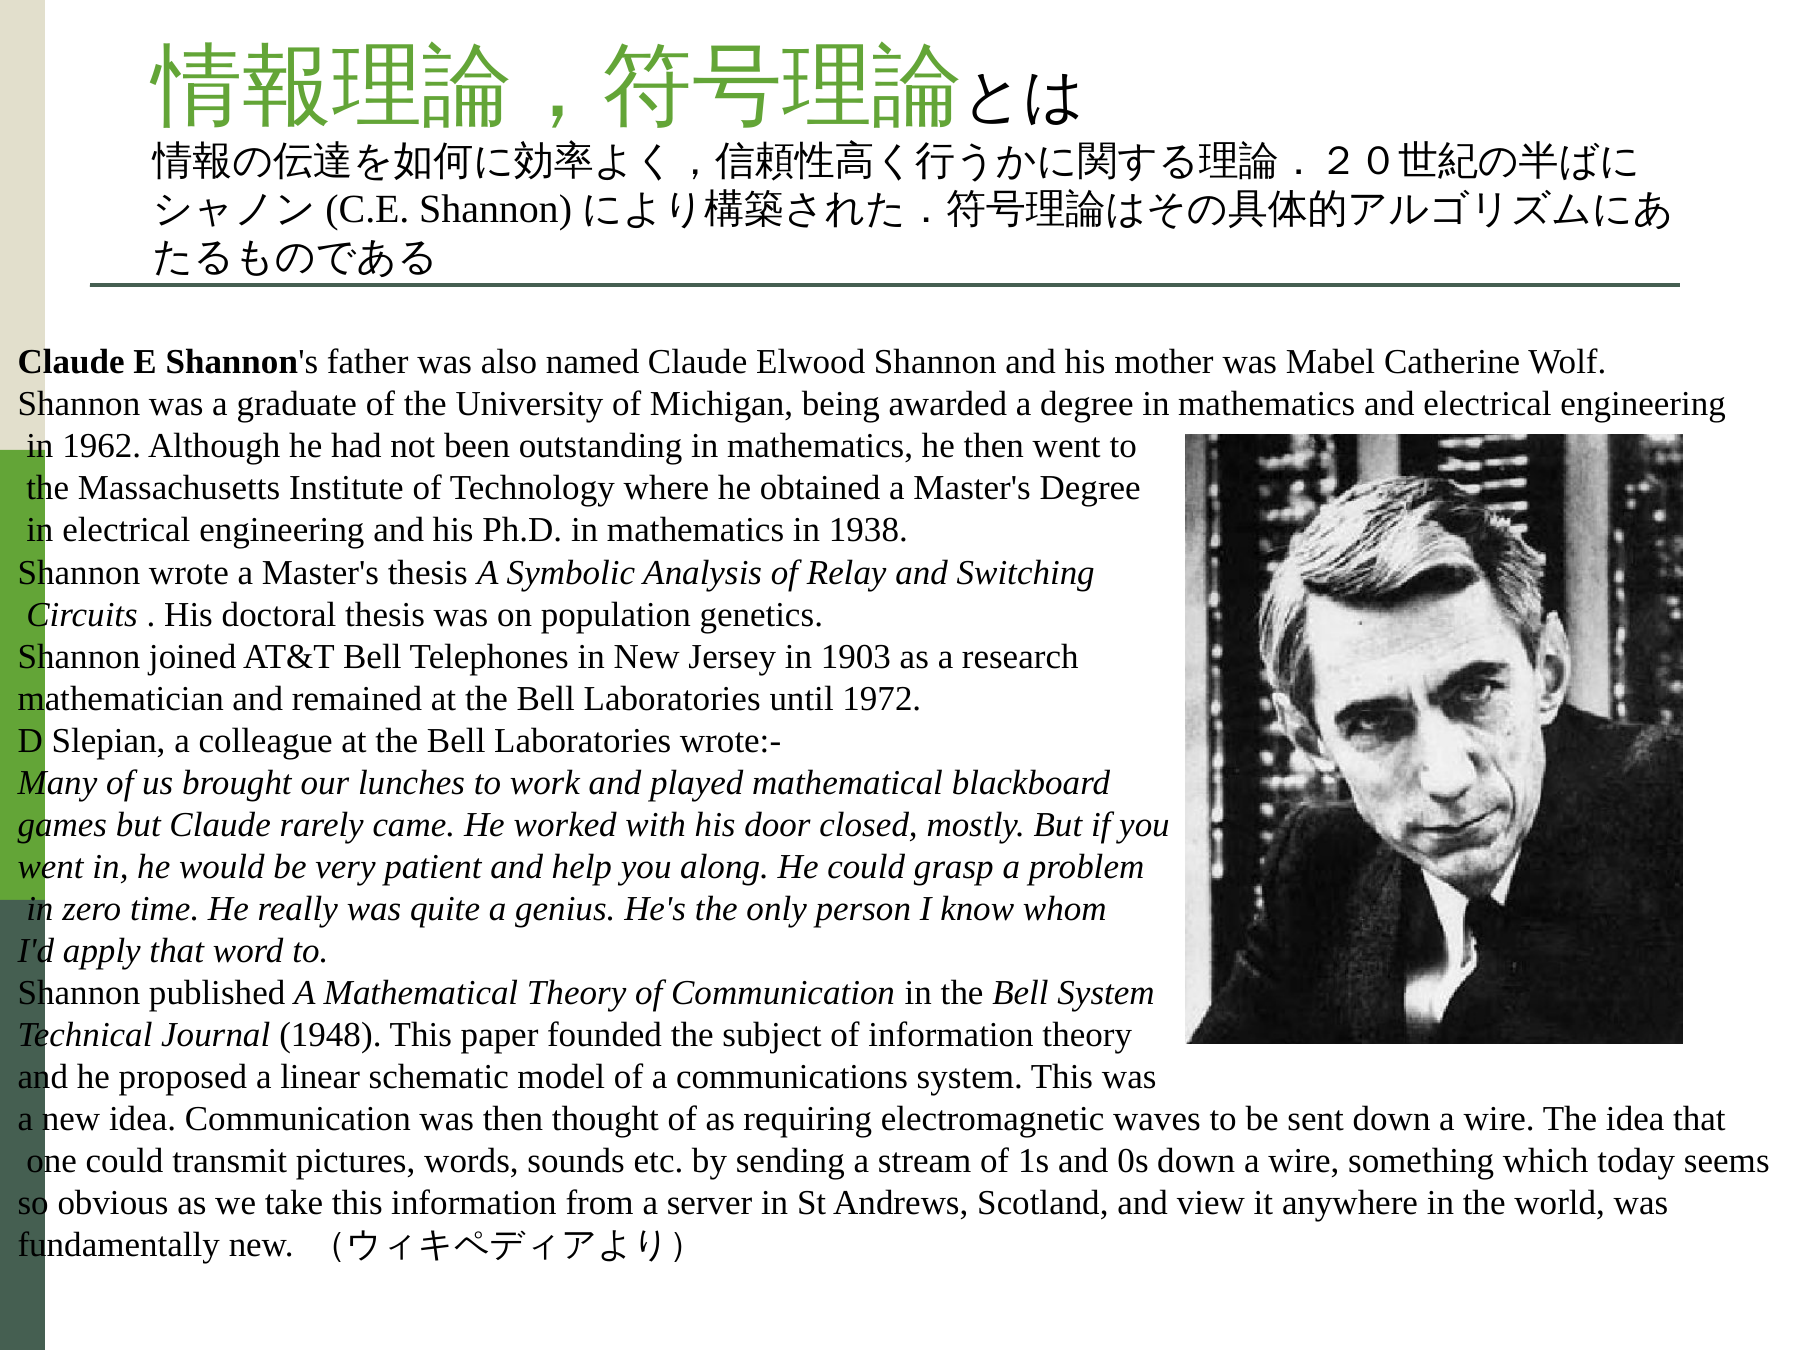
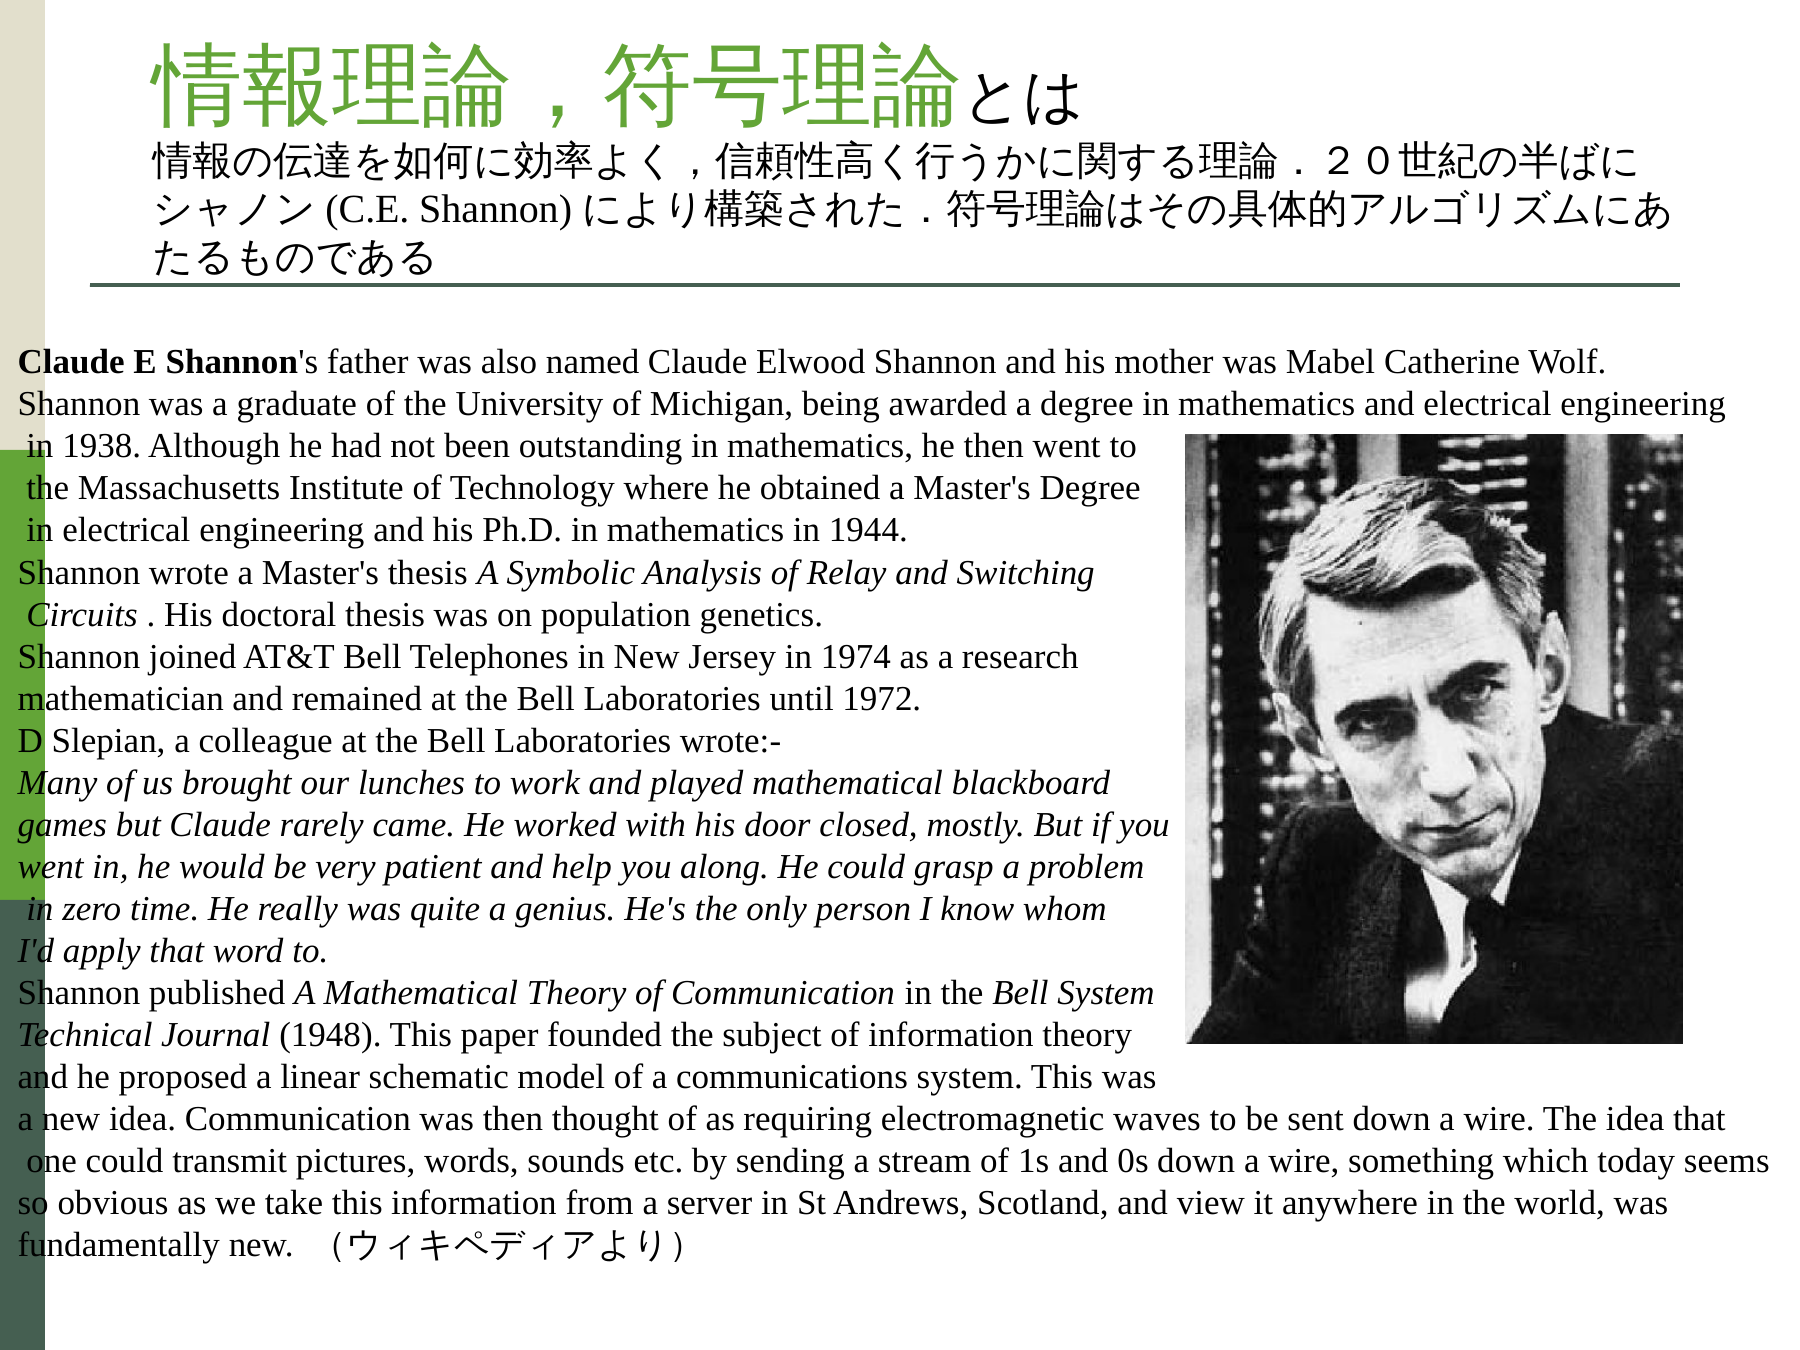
1962: 1962 -> 1938 (102, 446)
1938: 1938 -> 1944 (868, 530)
1903: 1903 -> 1974 (856, 657)
